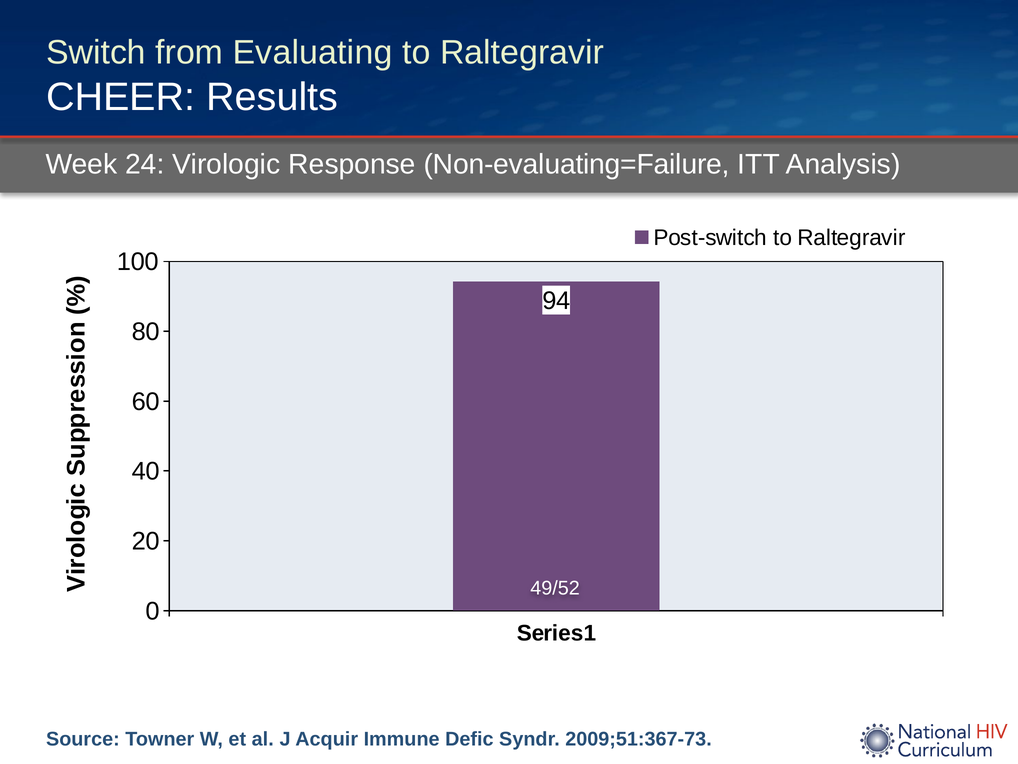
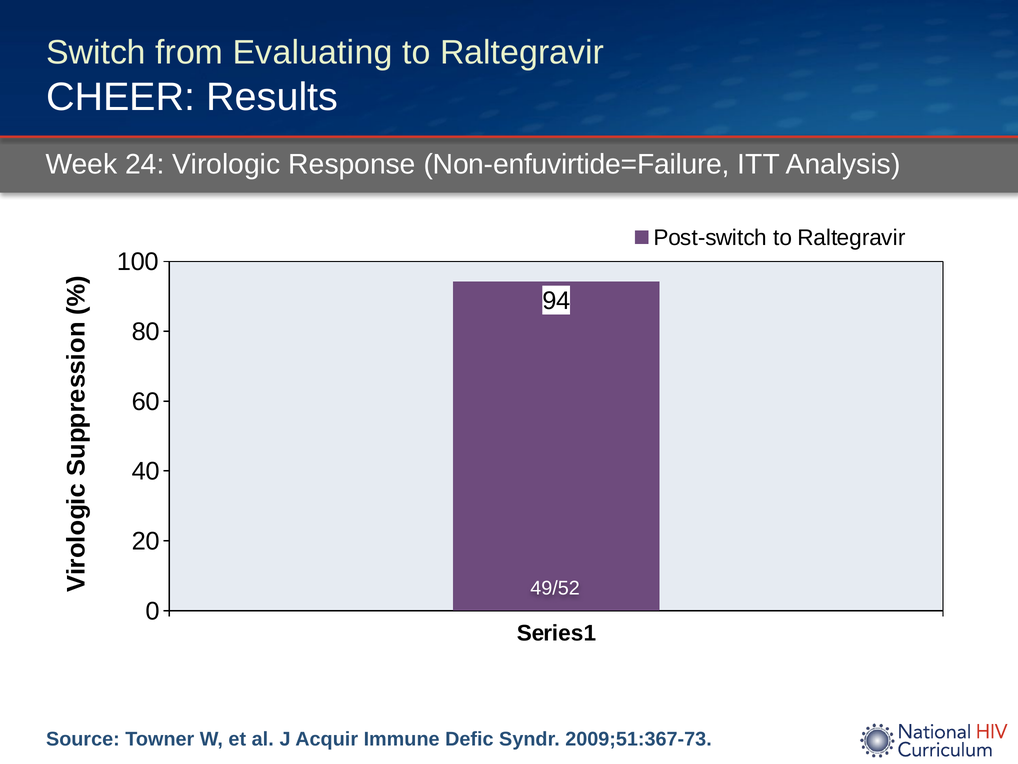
Non-evaluating=Failure: Non-evaluating=Failure -> Non-enfuvirtide=Failure (577, 164)
